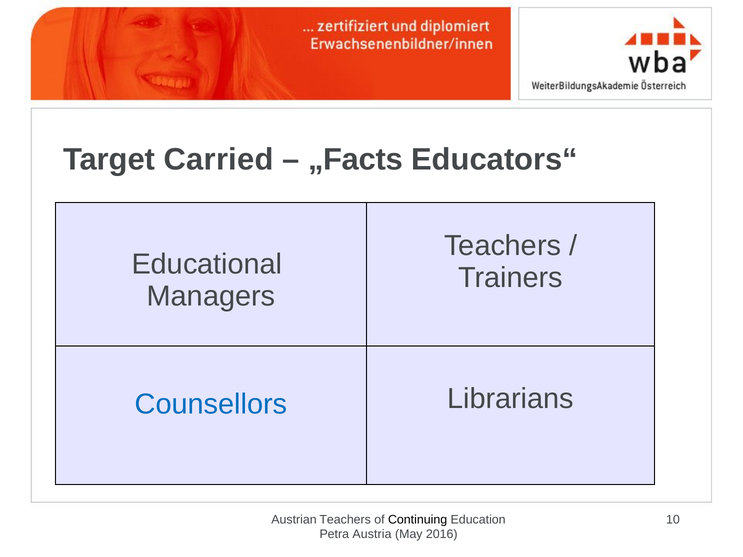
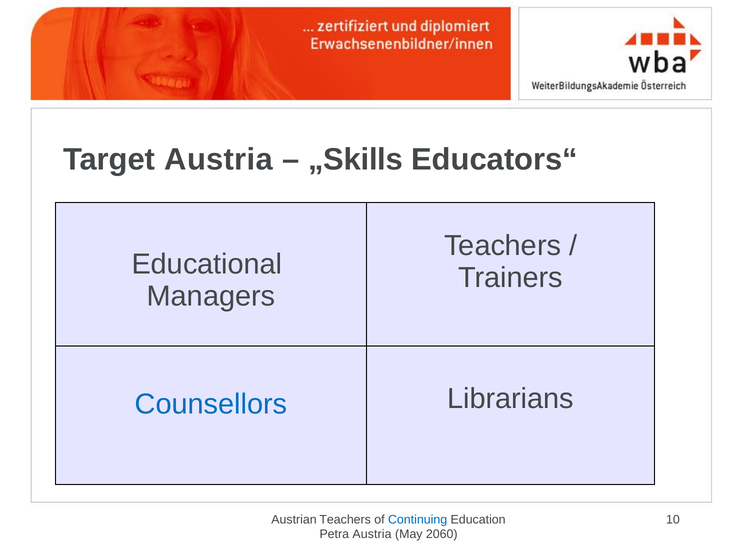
Target Carried: Carried -> Austria (219, 160)
„Facts: „Facts -> „Skills (356, 160)
Continuing colour: black -> blue (418, 520)
2016: 2016 -> 2060 (442, 535)
